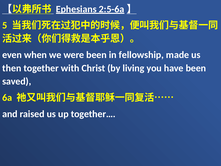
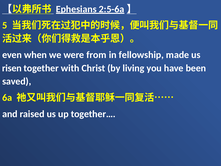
were been: been -> from (96, 55)
then: then -> risen (12, 68)
